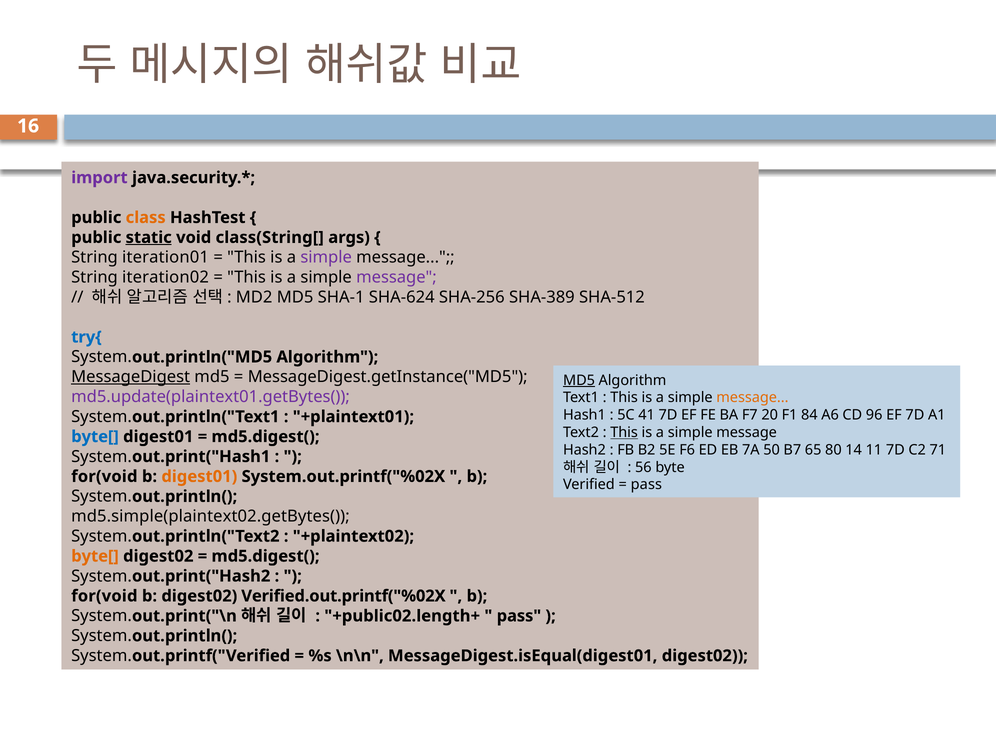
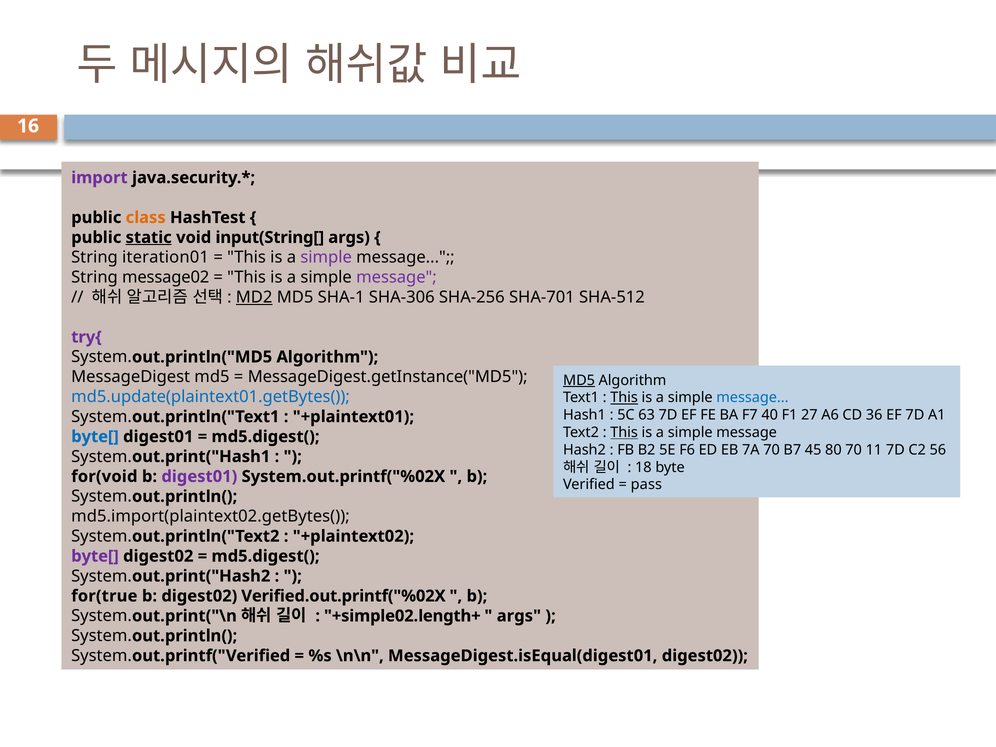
class(String[: class(String[ -> input(String[ (270, 237)
iteration02: iteration02 -> message02 (166, 277)
MD2 underline: none -> present (254, 297)
SHA-624: SHA-624 -> SHA-306 (402, 297)
SHA-389: SHA-389 -> SHA-701 (542, 297)
try{ colour: blue -> purple (87, 337)
MessageDigest underline: present -> none (131, 377)
md5.update(plaintext01.getBytes( colour: purple -> blue (211, 397)
This underline: none -> present (624, 398)
message colour: orange -> blue (752, 398)
41: 41 -> 63 (647, 415)
20: 20 -> 40 (770, 415)
84: 84 -> 27 (809, 415)
96: 96 -> 36 (874, 415)
7A 50: 50 -> 70 (772, 450)
65: 65 -> 45 (813, 450)
80 14: 14 -> 70 (854, 450)
71: 71 -> 56 (938, 450)
56: 56 -> 18 (643, 467)
digest01 colour: orange -> purple (199, 476)
md5.simple(plaintext02.getBytes(: md5.simple(plaintext02.getBytes( -> md5.import(plaintext02.getBytes( (210, 516)
byte[ colour: orange -> purple (95, 556)
for(void: for(void -> for(true (104, 596)
+public02.length+: +public02.length+ -> +simple02.length+ (402, 616)
pass: pass -> args (519, 616)
